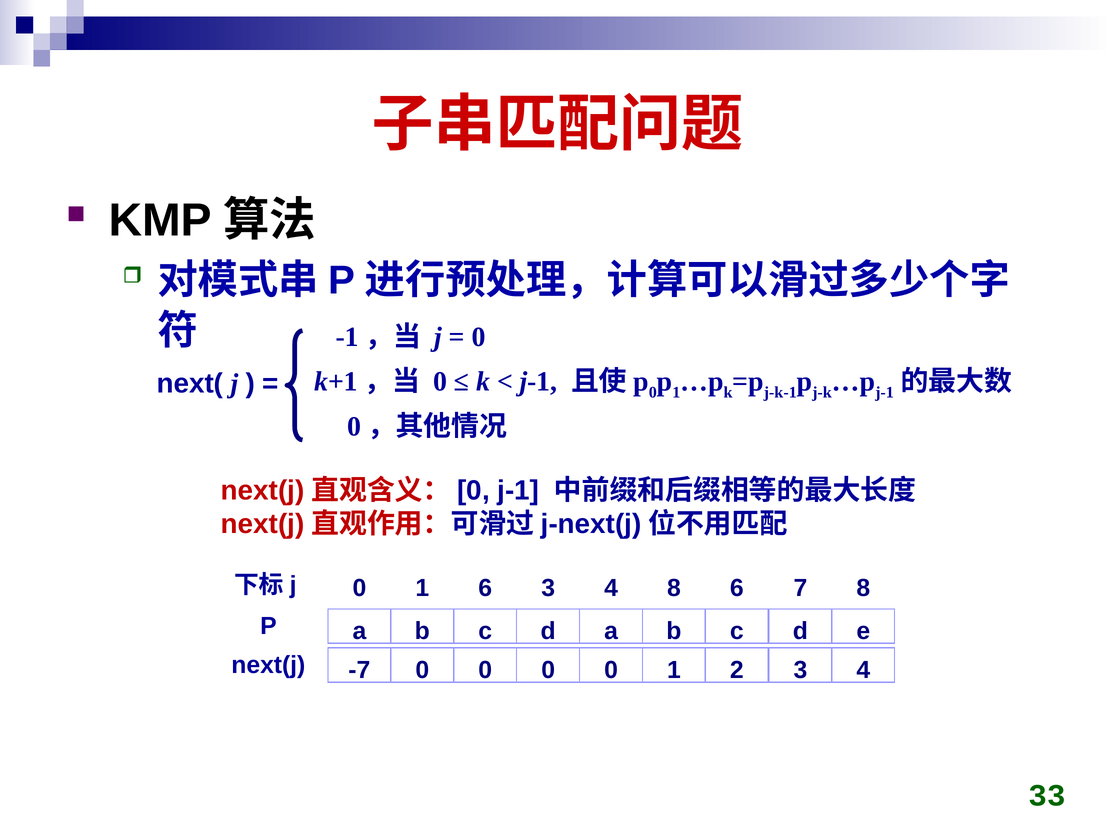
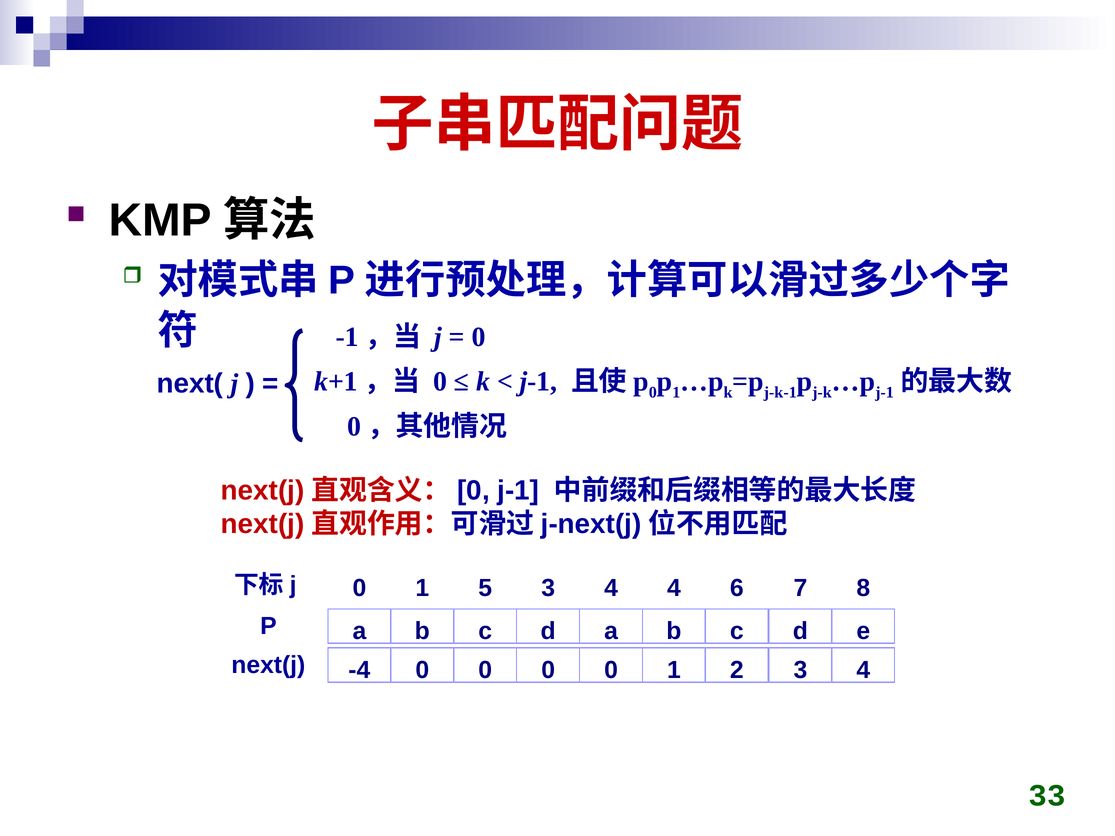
6: 6 -> 5 (485, 588)
4 8: 8 -> 4 (674, 588)
-7: -7 -> -4 (359, 670)
